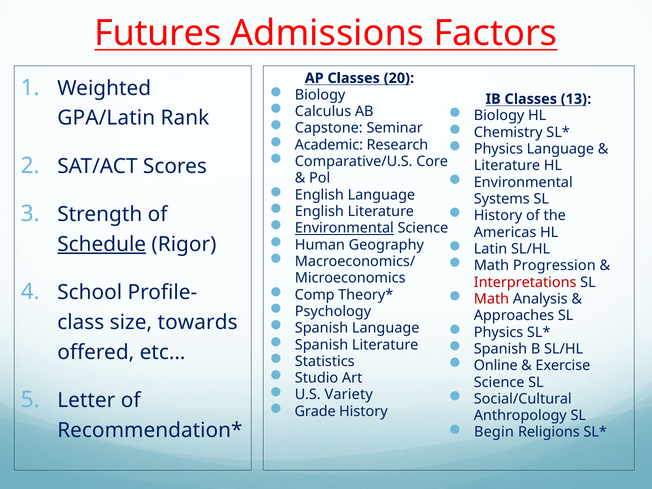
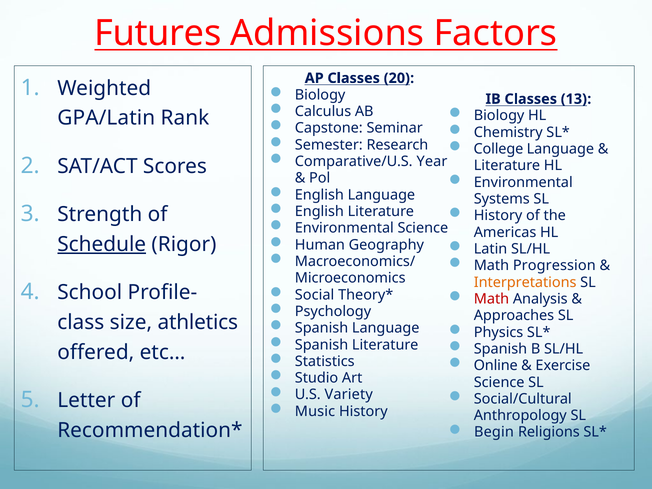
Academic: Academic -> Semester (329, 145)
Physics: Physics -> College (498, 149)
Core: Core -> Year (432, 161)
Environmental underline: present -> none (344, 228)
Interpretations colour: red -> orange (525, 282)
Comp: Comp -> Social (315, 295)
towards: towards -> athletics (198, 322)
Grade: Grade -> Music (315, 411)
